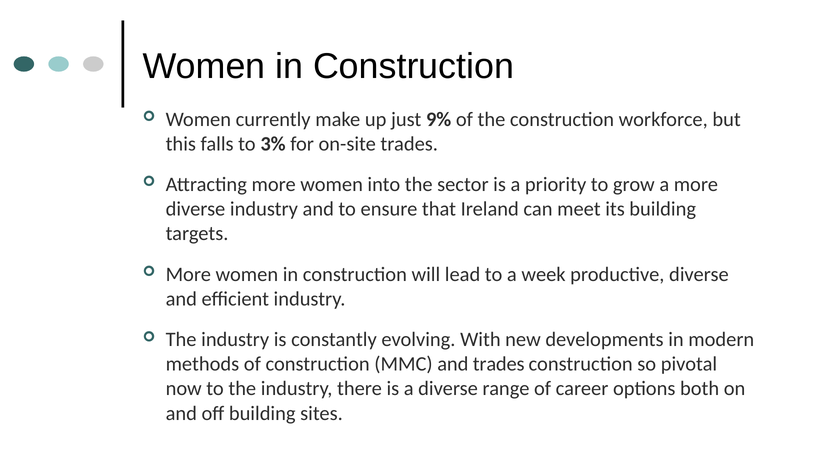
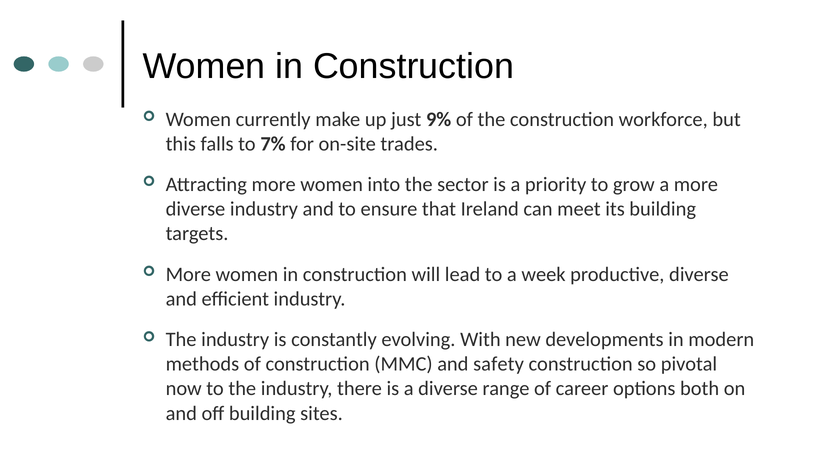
3%: 3% -> 7% (273, 144)
and trades: trades -> safety (499, 364)
